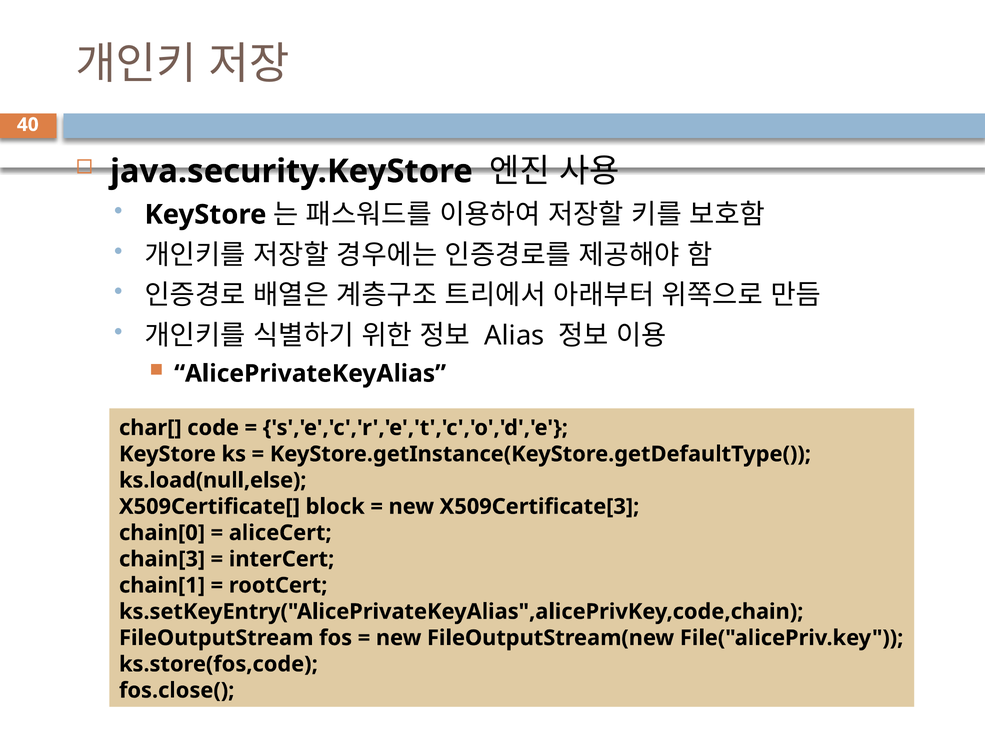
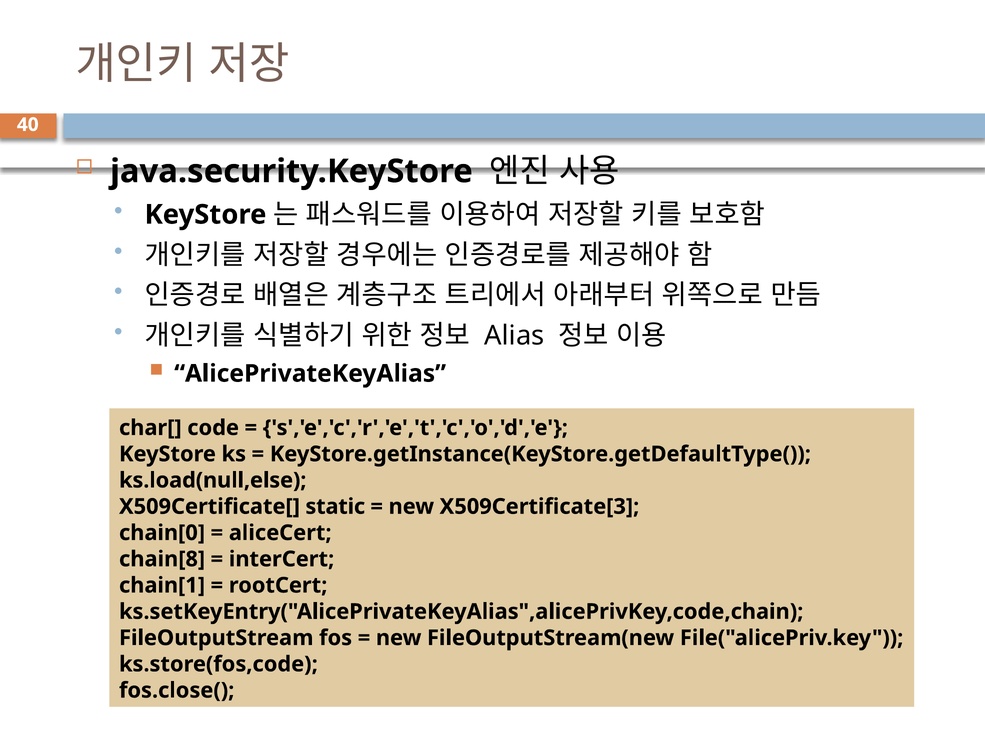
block: block -> static (335, 506)
chain[3: chain[3 -> chain[8 (162, 559)
